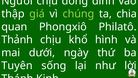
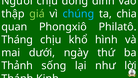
chúng colour: light green -> light blue (78, 14)
Thảnh: Thảnh -> Tháng (17, 40)
Tuyên: Tuyên -> Thảnh (17, 65)
